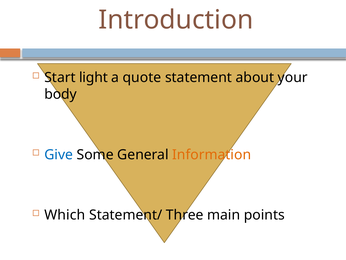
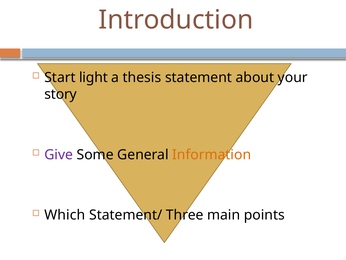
quote: quote -> thesis (142, 77)
body: body -> story (61, 94)
Give colour: blue -> purple (59, 154)
